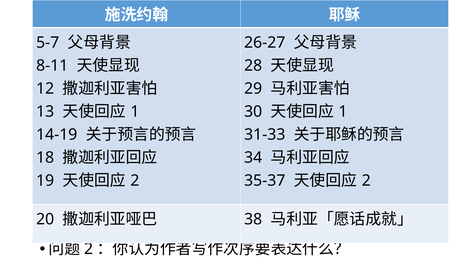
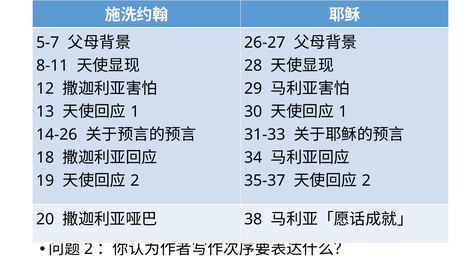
14-19: 14-19 -> 14-26 (57, 134)
